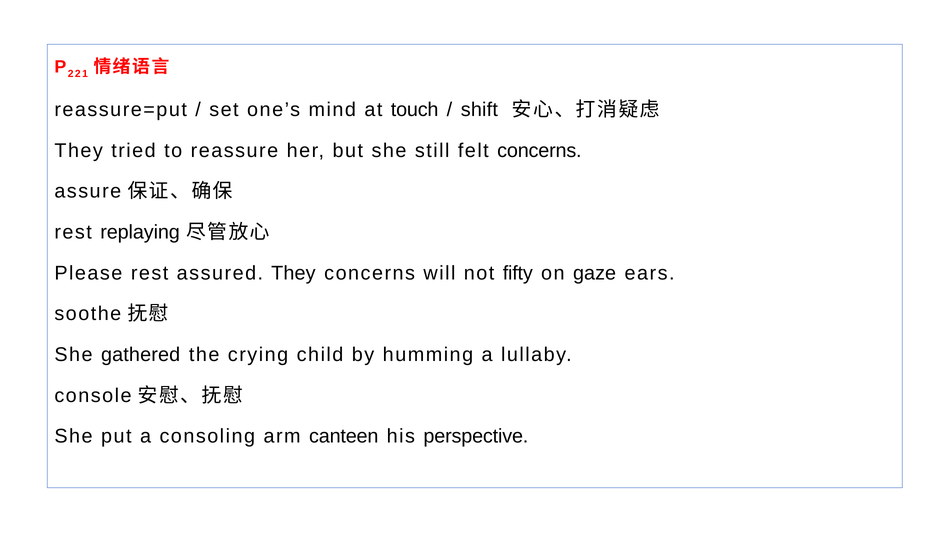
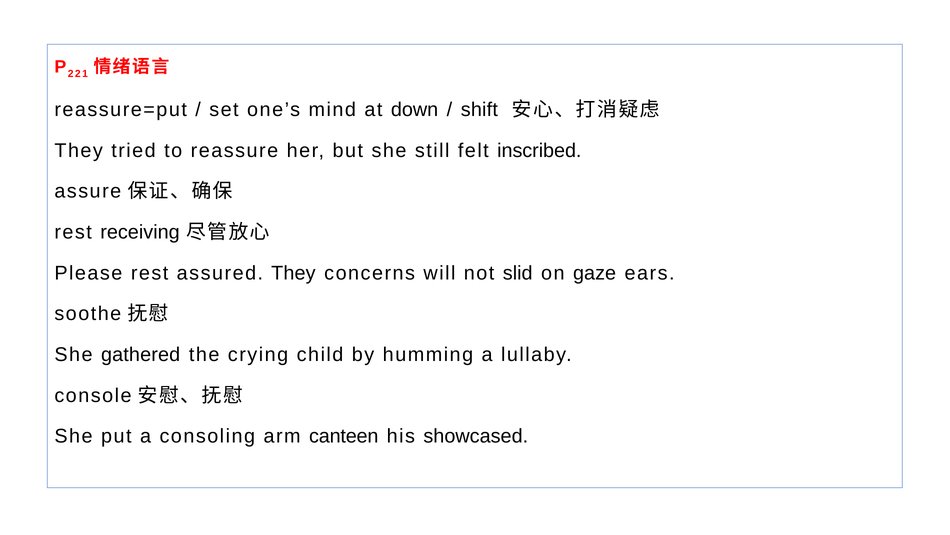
touch: touch -> down (415, 110)
felt concerns: concerns -> inscribed (539, 150)
replaying: replaying -> receiving (140, 232)
fifty: fifty -> slid (518, 273)
perspective: perspective -> showcased (476, 436)
